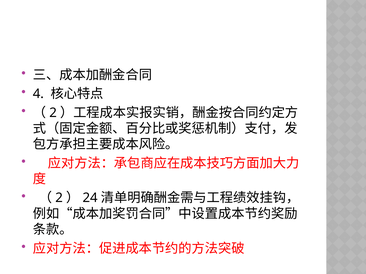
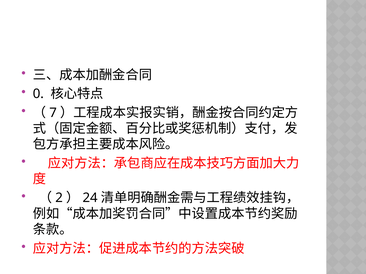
4: 4 -> 0 (38, 94)
2: 2 -> 7 (53, 113)
